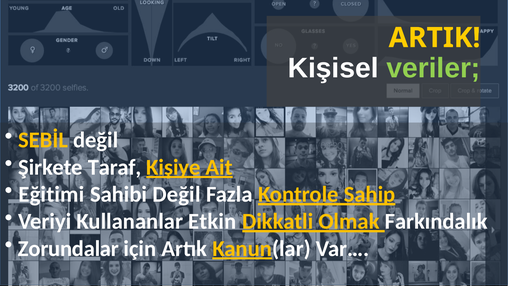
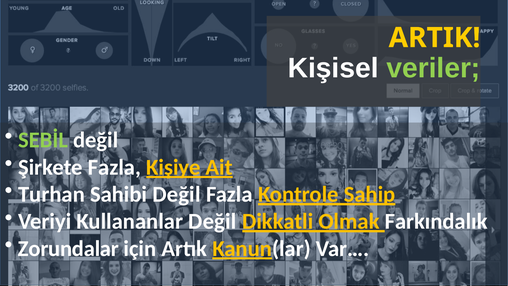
SEBİL colour: yellow -> light green (43, 140)
Şirkete Taraf: Taraf -> Fazla (114, 167)
Eğitimi: Eğitimi -> Turhan (51, 194)
Kullananlar Etkin: Etkin -> Değil (212, 221)
